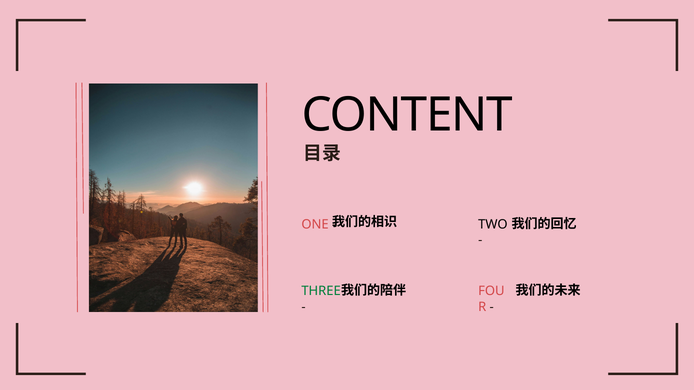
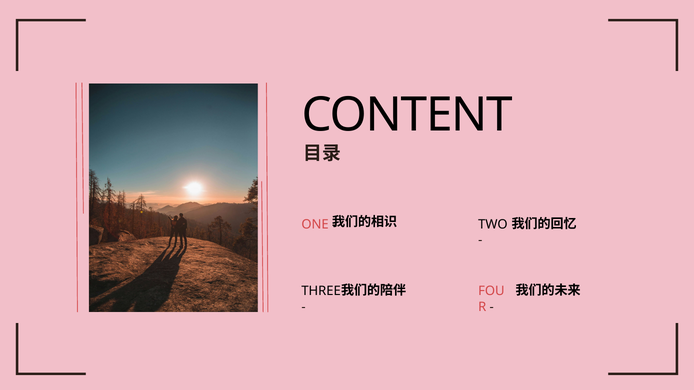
THREE colour: green -> black (321, 291)
